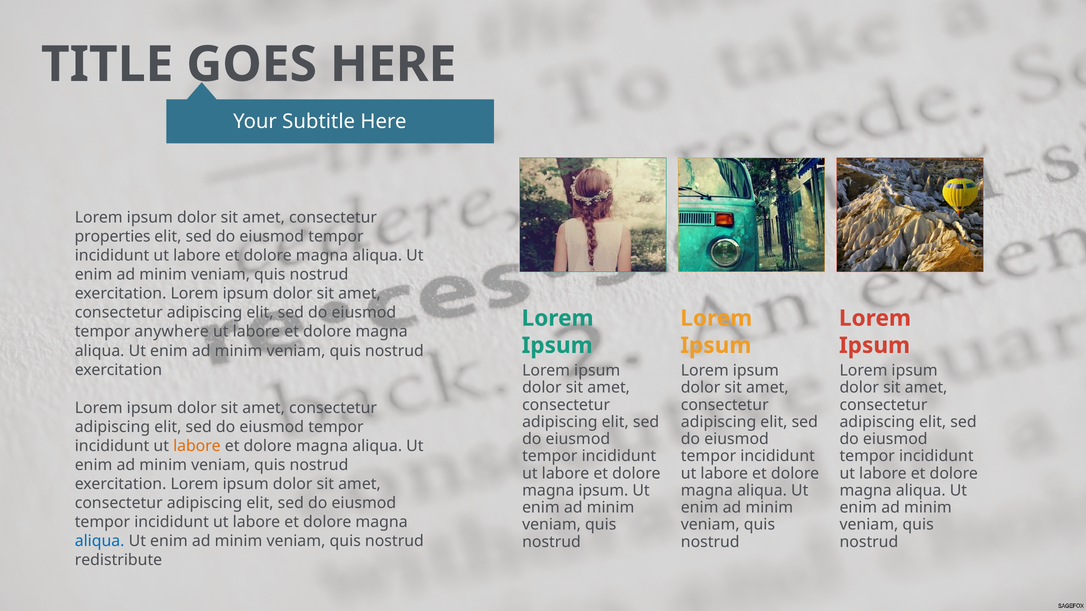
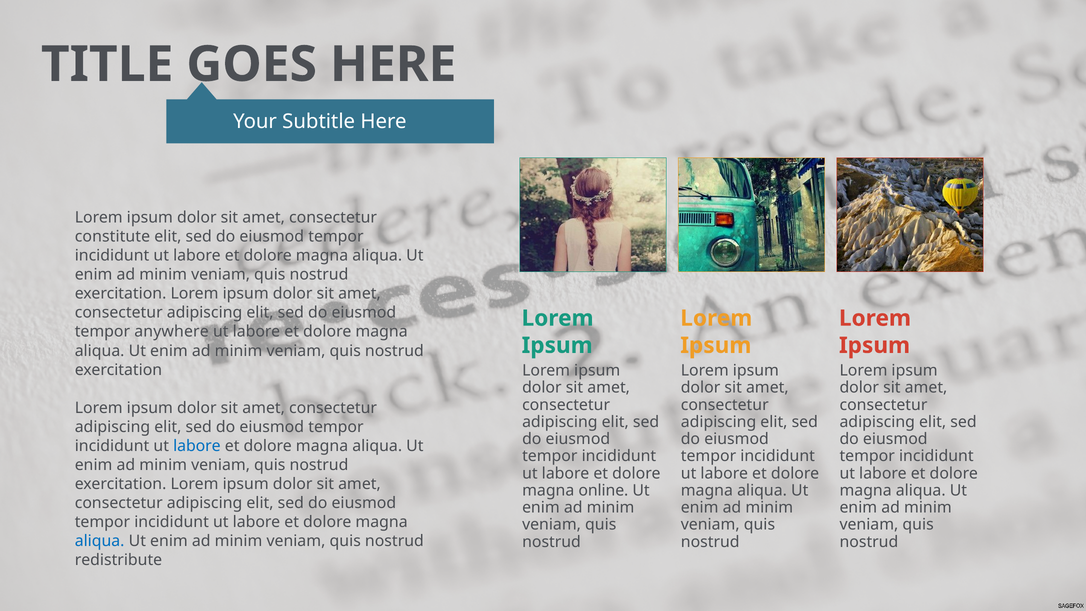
properties: properties -> constitute (112, 237)
labore colour: orange -> blue (197, 446)
magna ipsum: ipsum -> online (603, 490)
